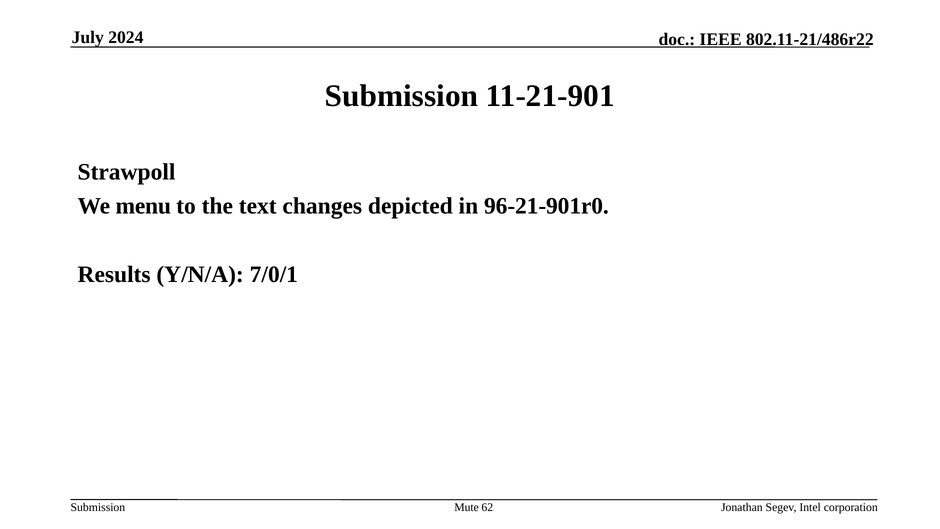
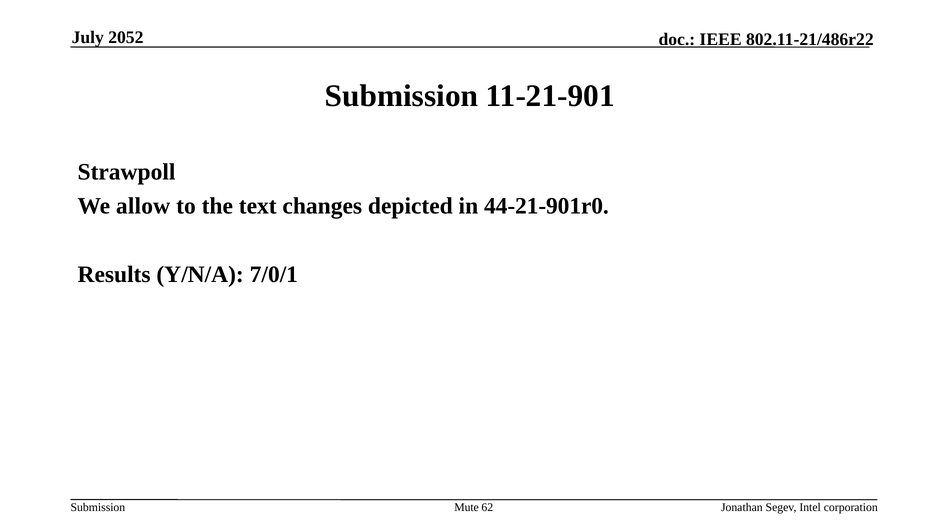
2024: 2024 -> 2052 (126, 37)
menu: menu -> allow (143, 206)
96-21-901r0: 96-21-901r0 -> 44-21-901r0 (546, 206)
